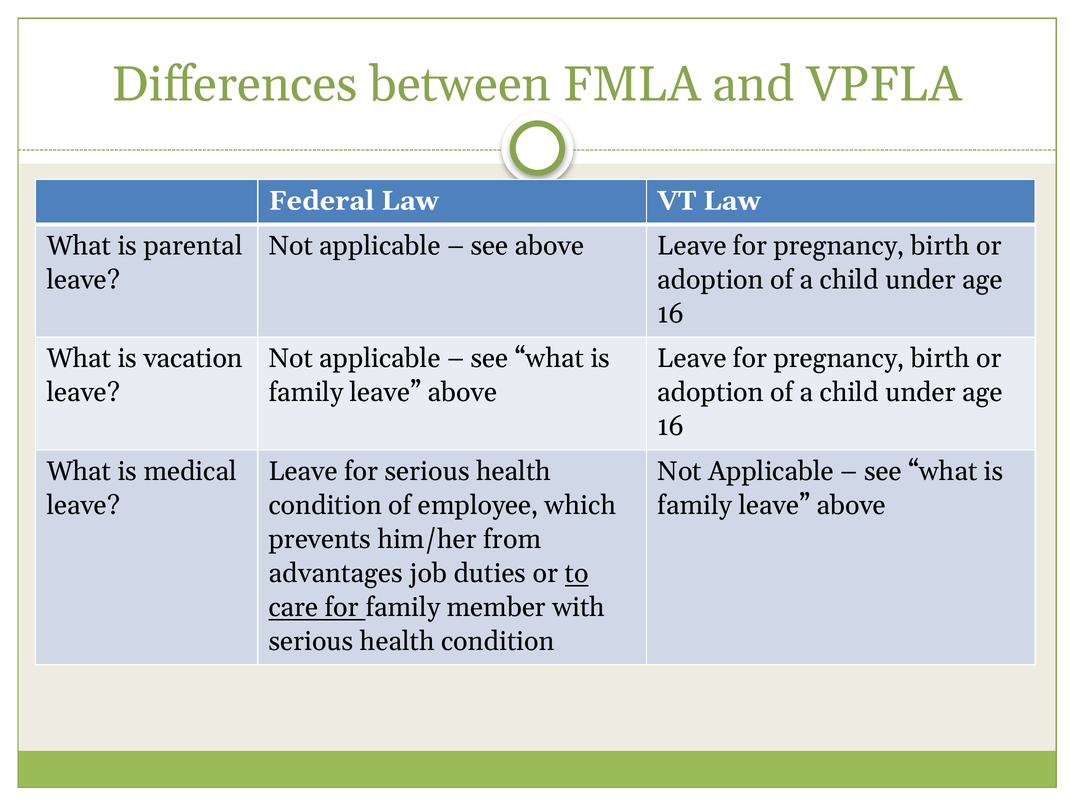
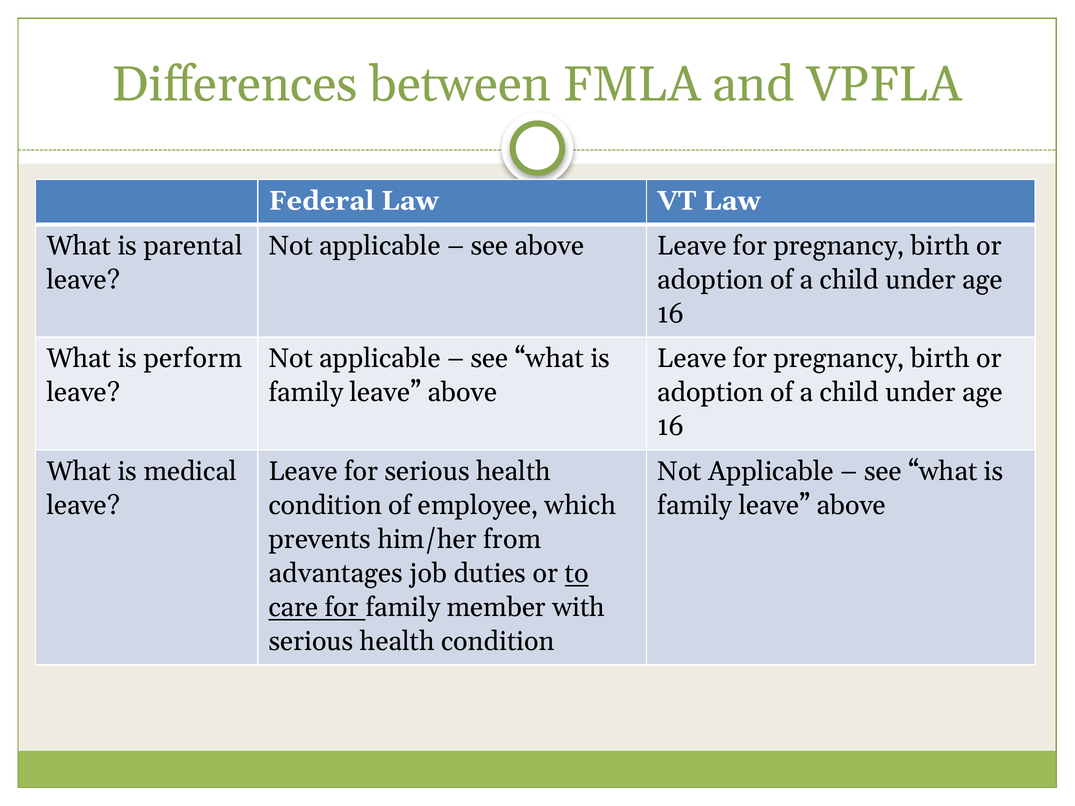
vacation: vacation -> perform (193, 359)
